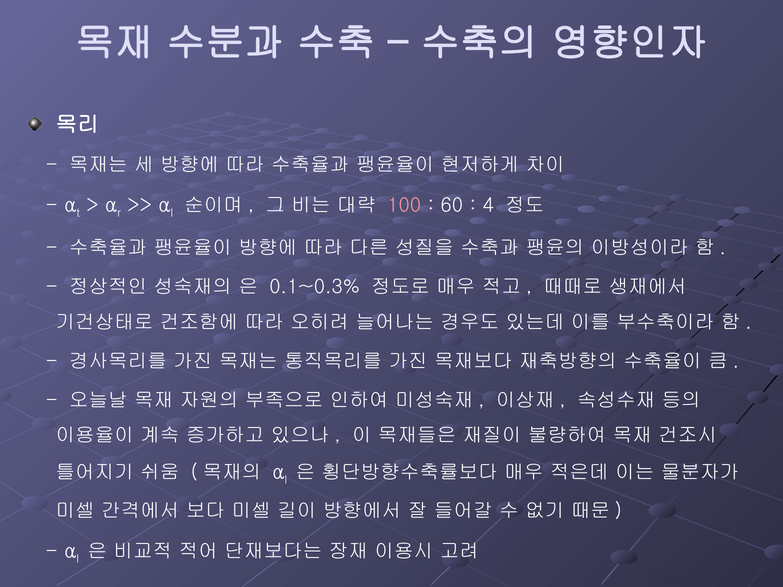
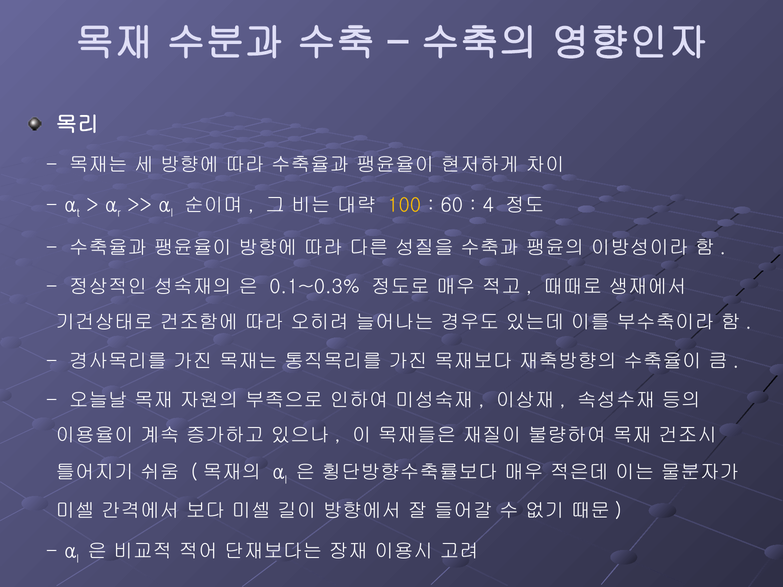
100 colour: pink -> yellow (404, 205)
